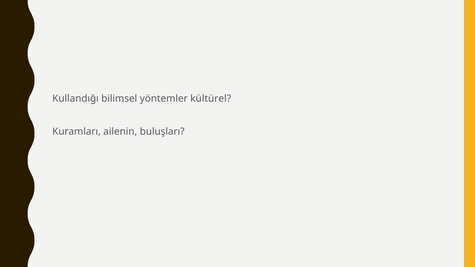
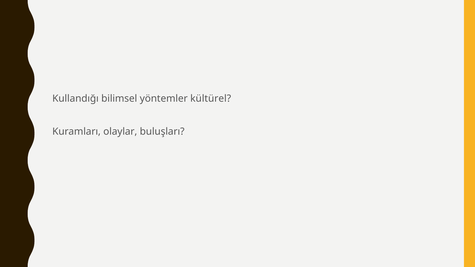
ailenin: ailenin -> olaylar (120, 132)
